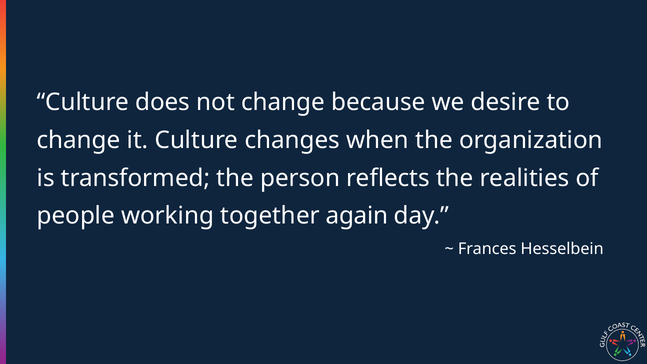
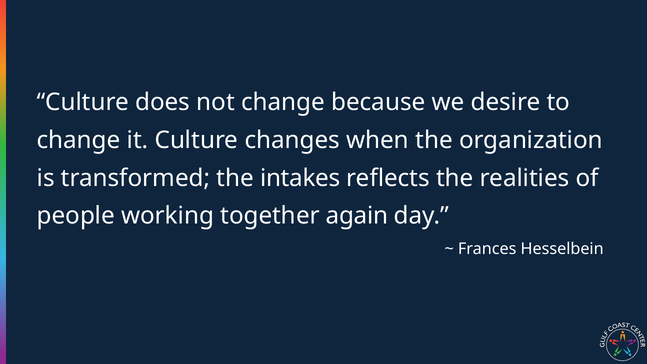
person: person -> intakes (300, 178)
